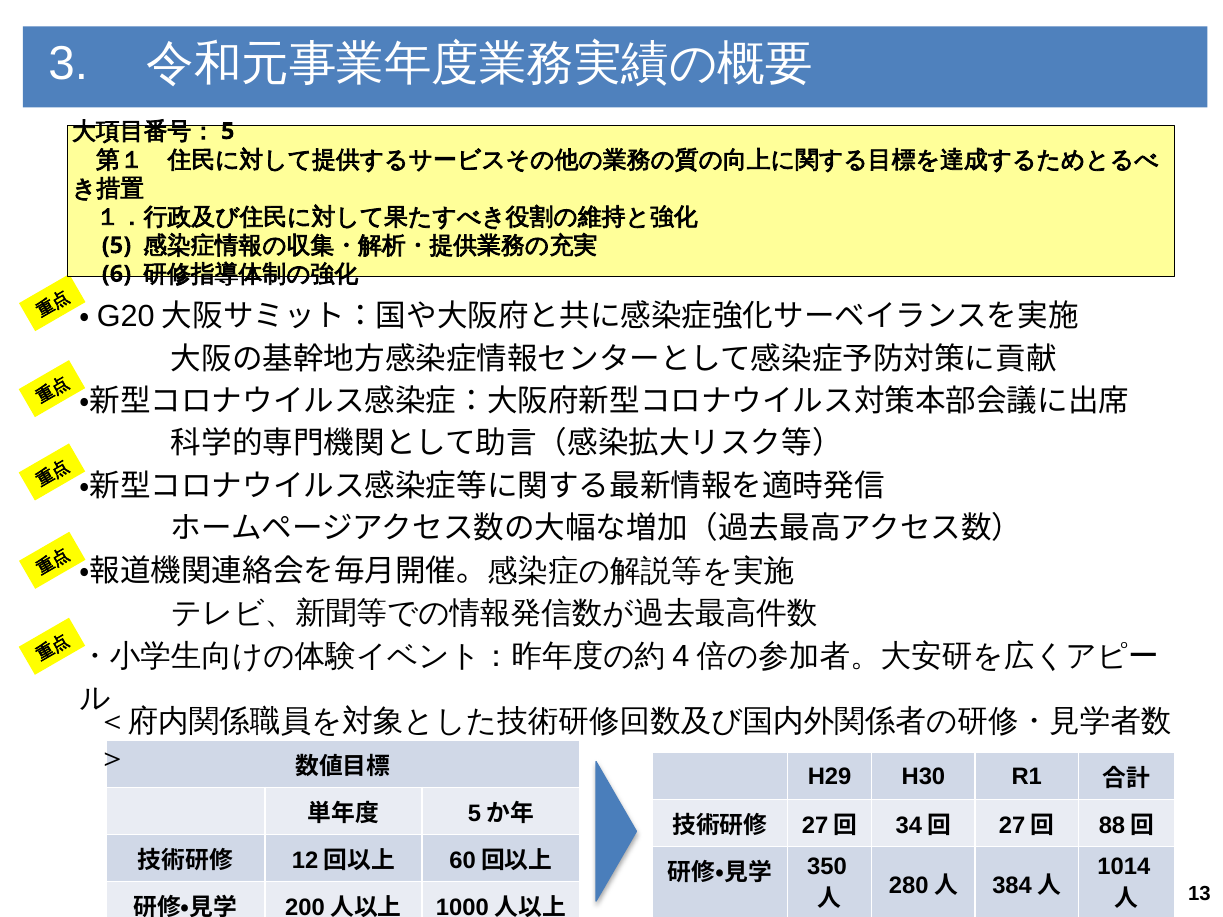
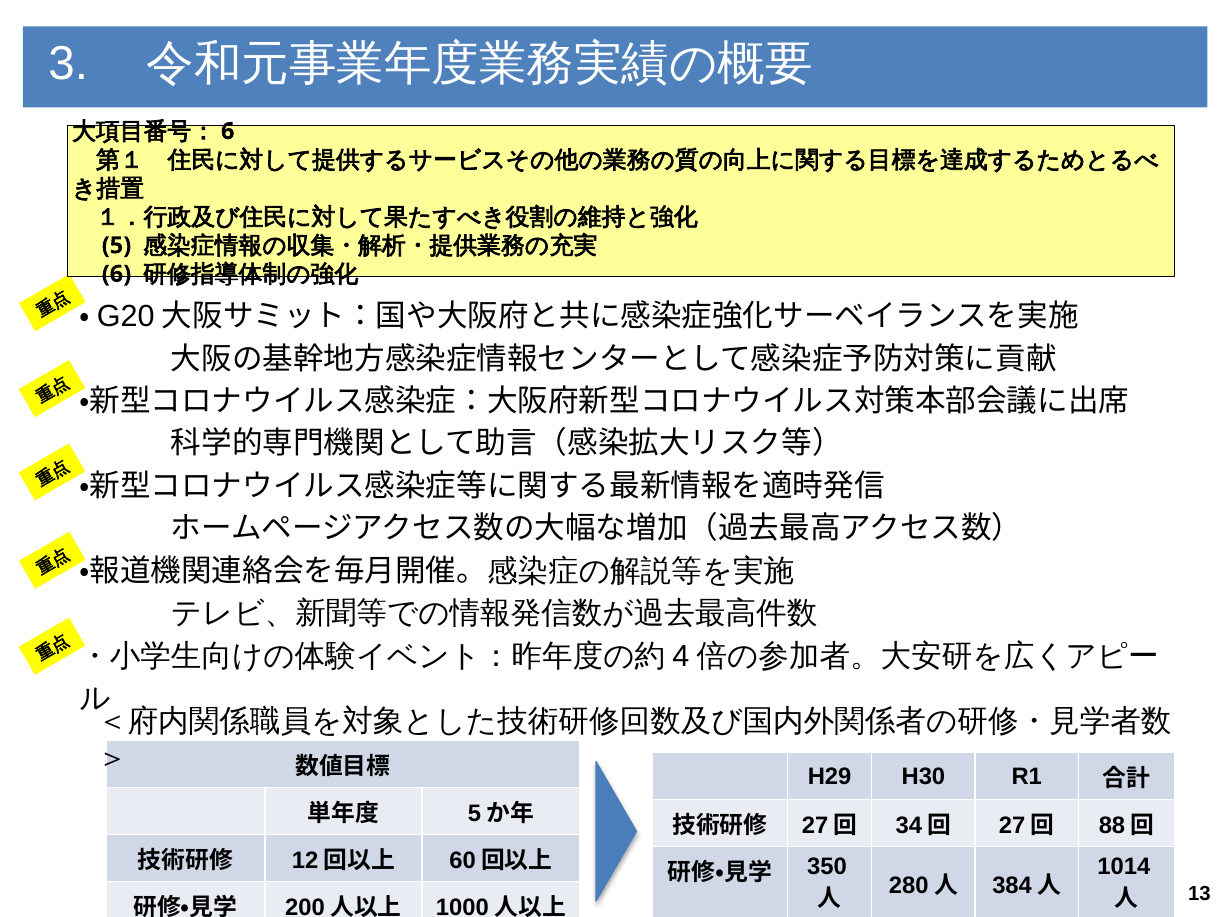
5: 5 -> 6 (228, 131)
